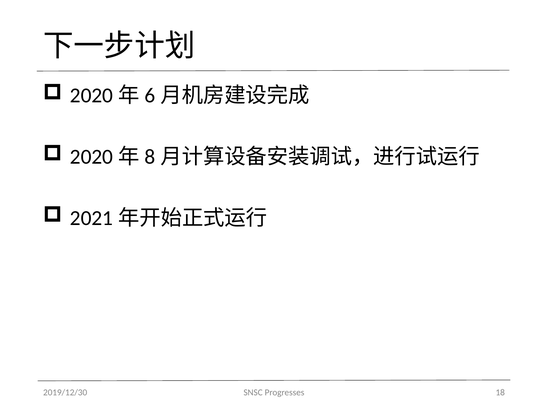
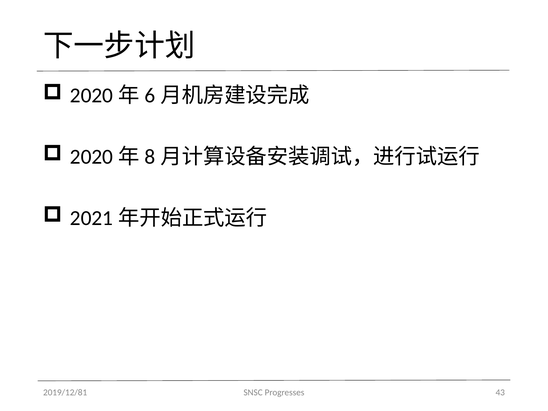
2019/12/30: 2019/12/30 -> 2019/12/81 (65, 392)
18: 18 -> 43 (500, 392)
